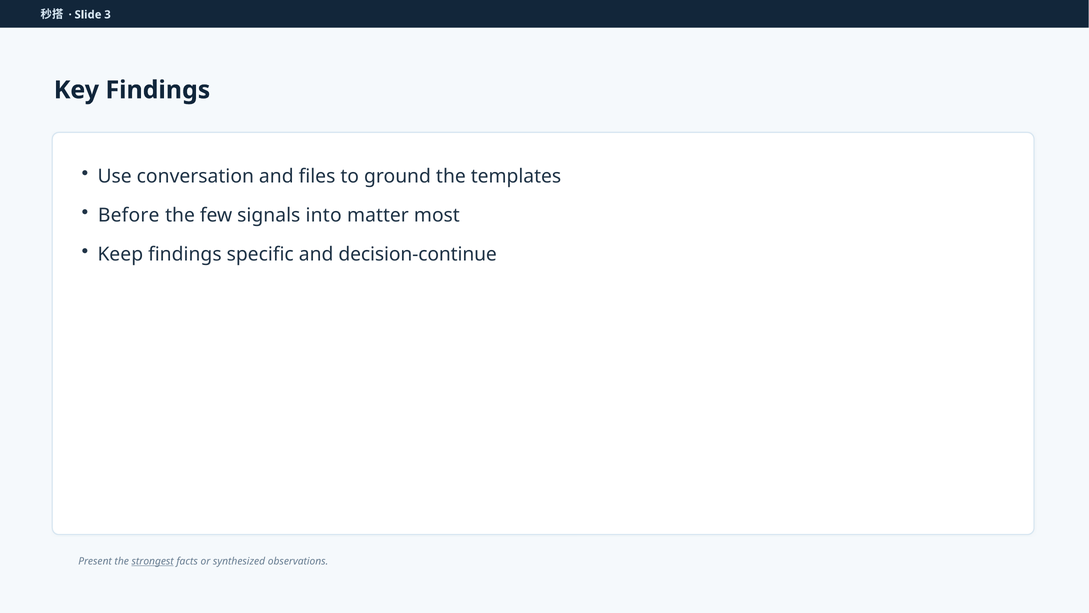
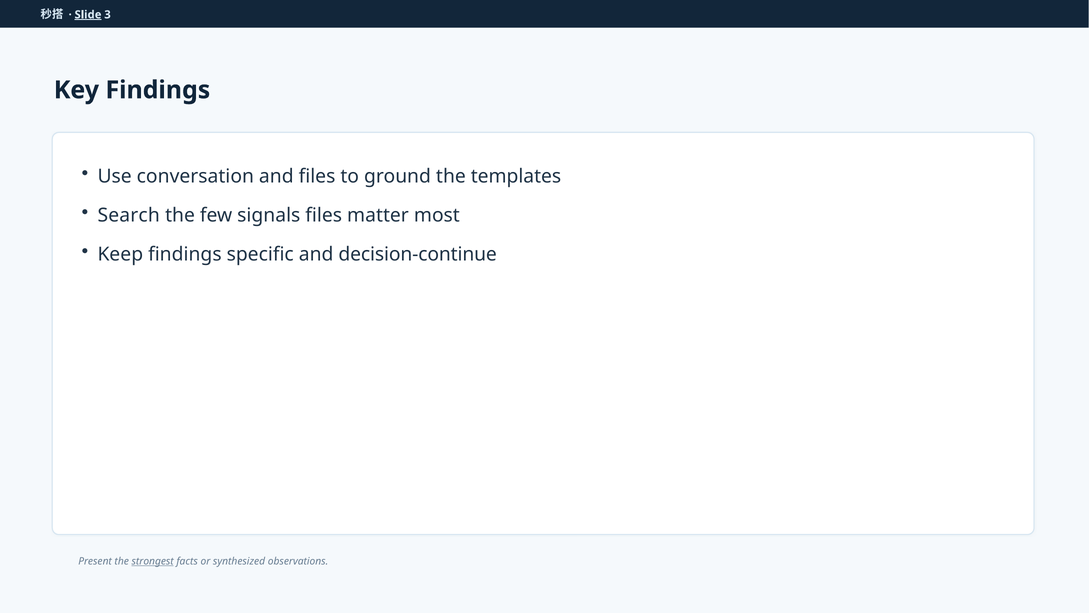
Slide underline: none -> present (88, 15)
Before: Before -> Search (129, 215)
signals into: into -> files (324, 215)
